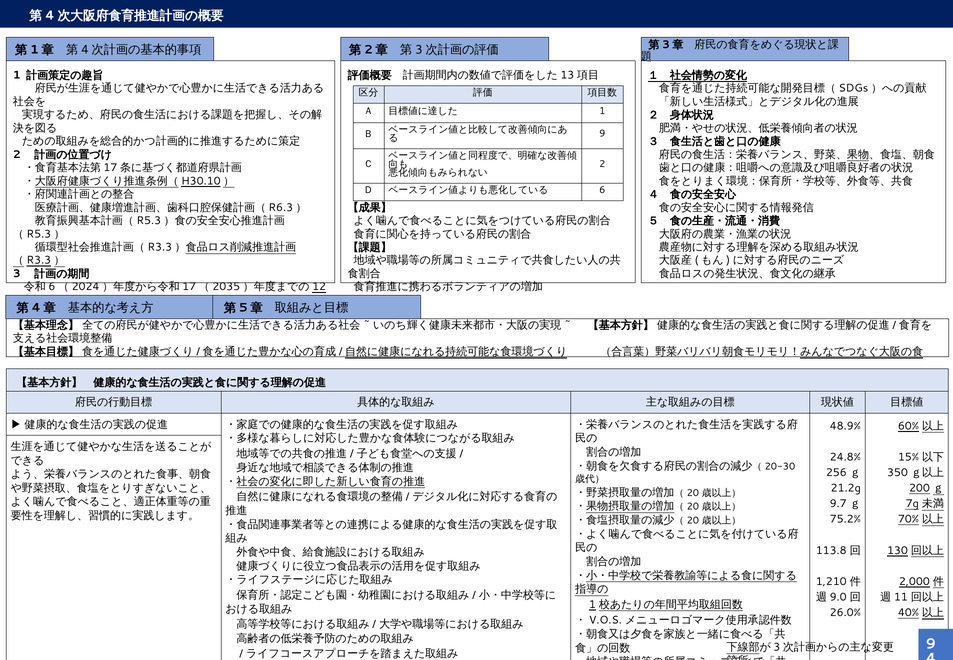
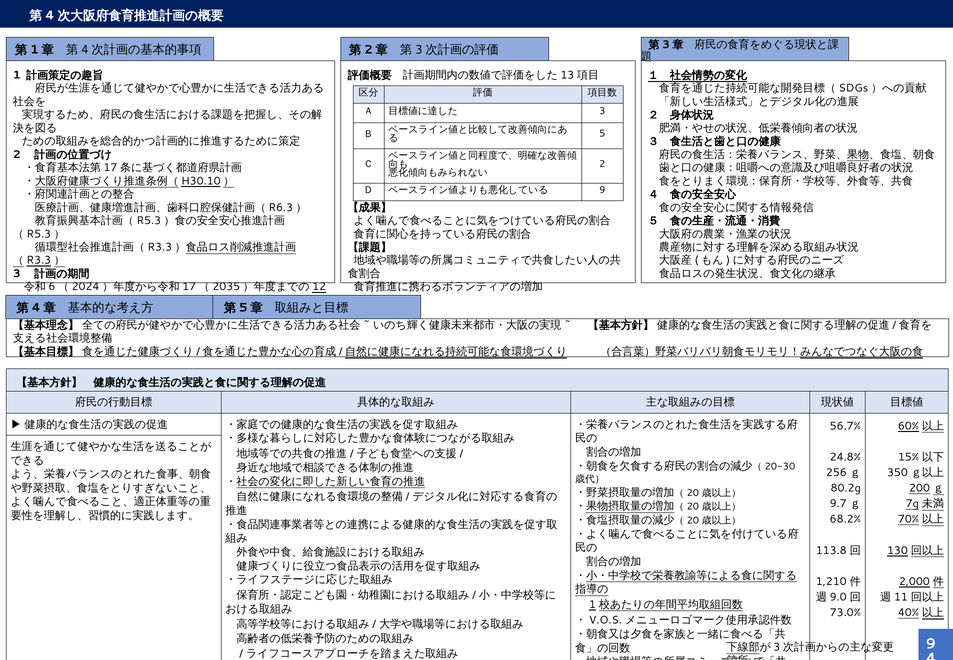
1: 1 -> 3 (602, 111)
9: 9 -> 5 (602, 134)
6: 6 -> 9 (602, 190)
48.9%: 48.9% -> 56.7% (845, 426)
21.2g: 21.2g -> 80.2g (846, 488)
75.2%: 75.2% -> 68.2% (845, 519)
26.0%: 26.0% -> 73.0% (845, 612)
